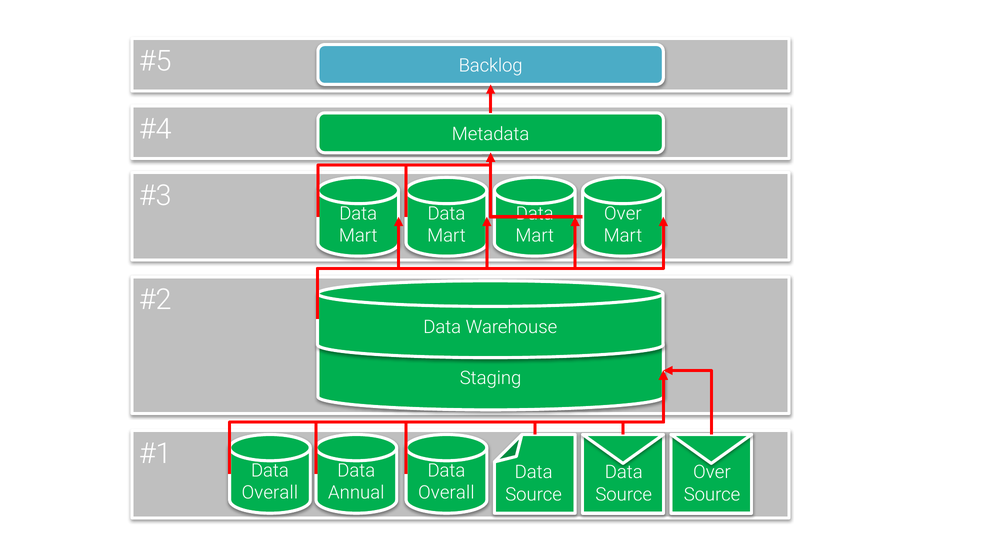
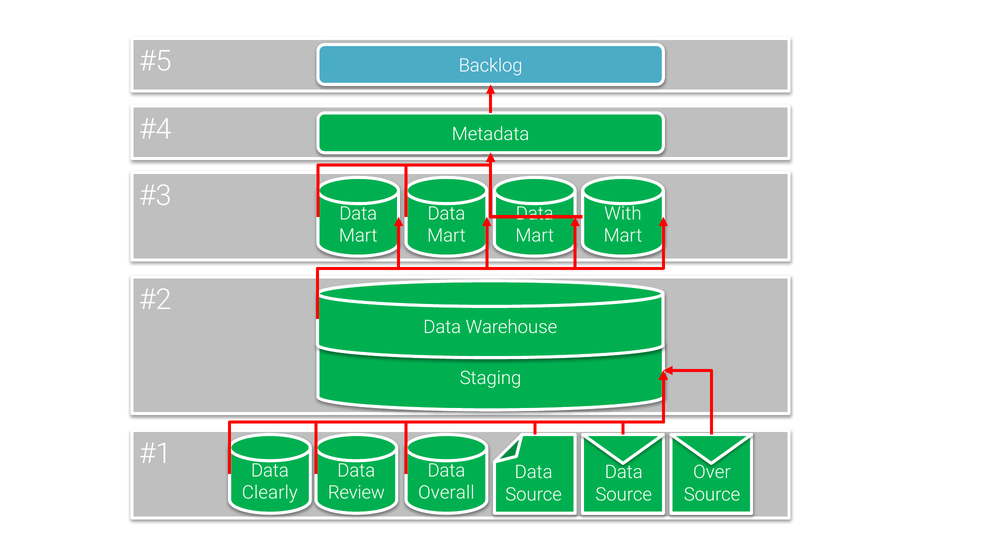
Over: Over -> With (623, 214)
Overall: Overall -> Clearly (270, 493)
Annual: Annual -> Review (356, 493)
